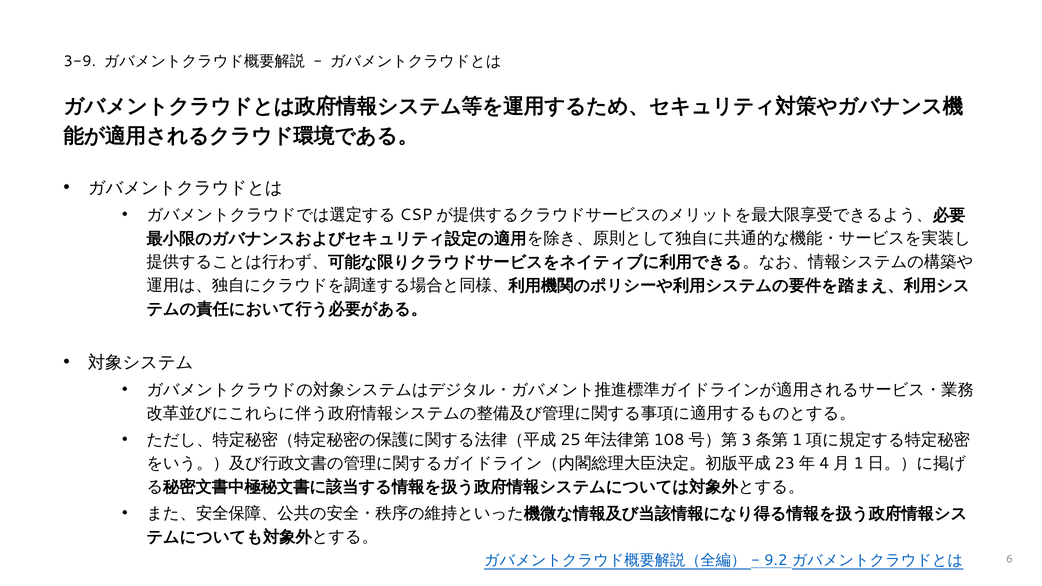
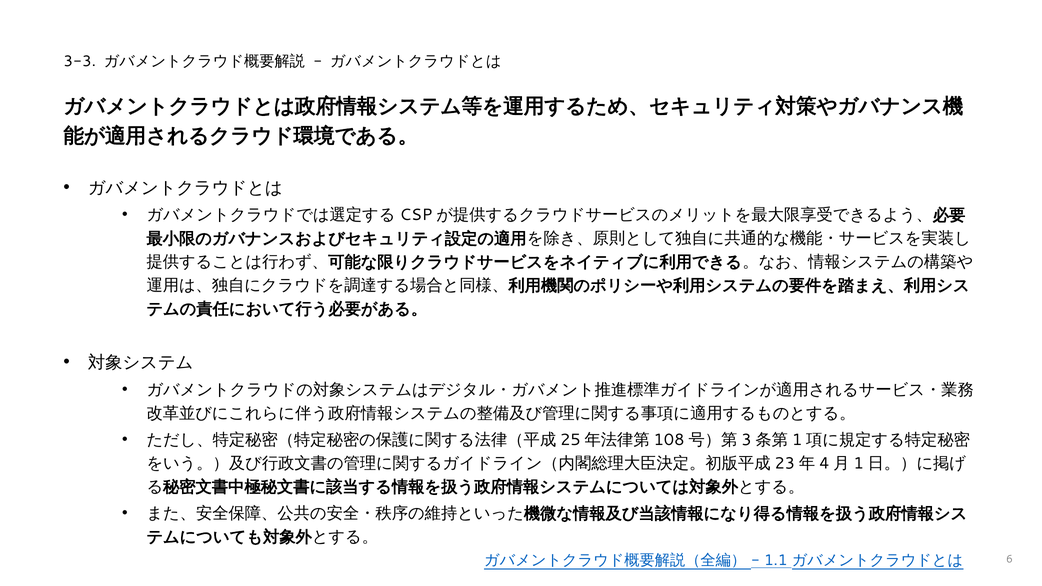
3-9: 3-9 -> 3-3 (80, 61)
9.2: 9.2 -> 1.1 (776, 560)
